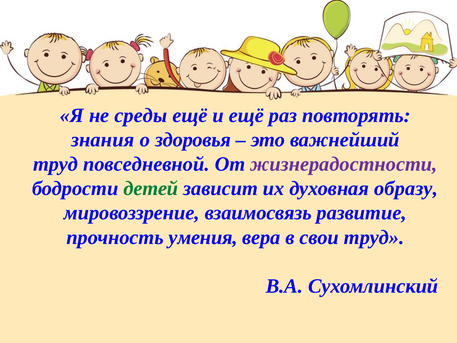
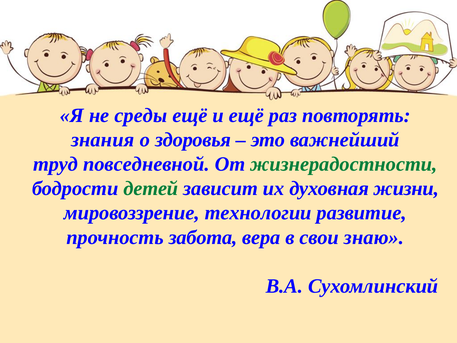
жизнерадостности colour: purple -> green (344, 164)
образу: образу -> жизни (406, 188)
взаимосвязь: взаимосвязь -> технологии (258, 213)
умения: умения -> забота (203, 237)
свои труд: труд -> знаю (374, 237)
